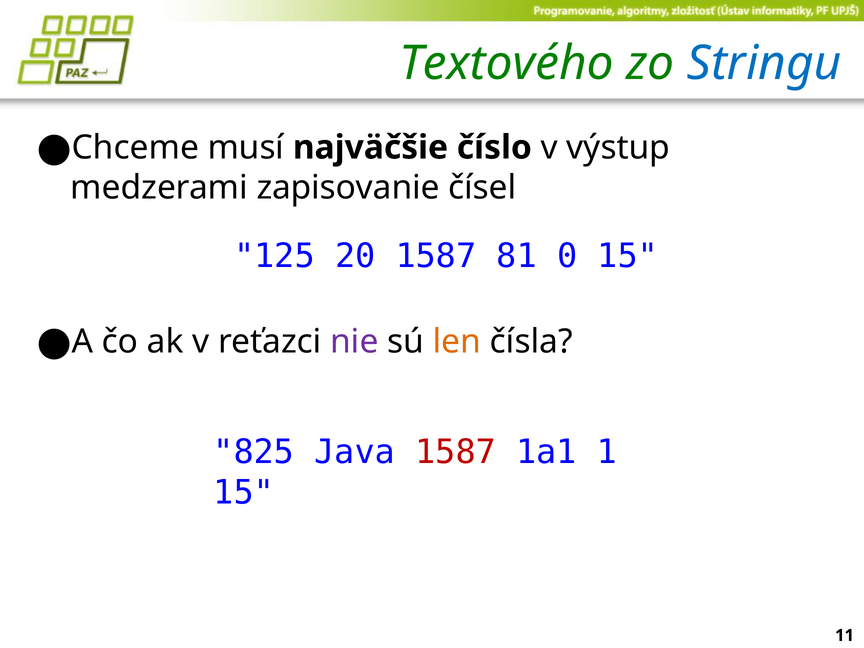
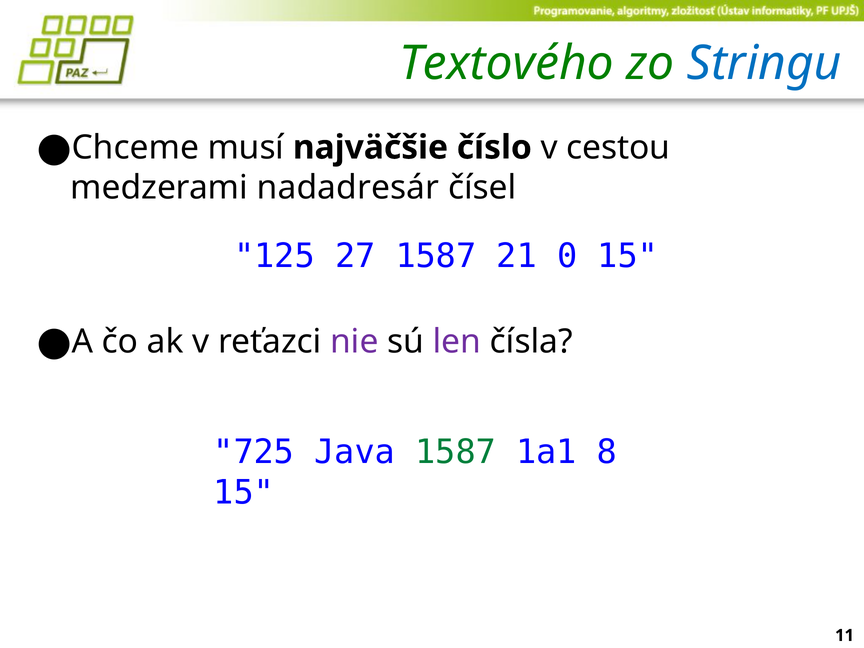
výstup: výstup -> cestou (618, 147)
zapisovanie: zapisovanie -> nadadresár (348, 188)
20: 20 -> 27 (355, 256)
81: 81 -> 21 (517, 256)
len colour: orange -> purple (457, 342)
825: 825 -> 725 (254, 452)
1587 colour: red -> green (456, 452)
1: 1 -> 8 (607, 452)
